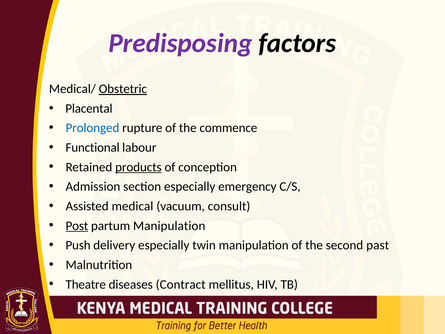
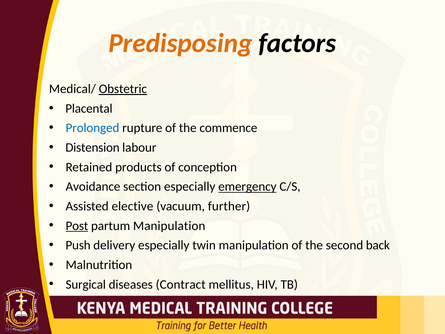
Predisposing colour: purple -> orange (180, 43)
Functional: Functional -> Distension (93, 147)
products underline: present -> none (138, 167)
Admission: Admission -> Avoidance (93, 187)
emergency underline: none -> present (247, 187)
medical: medical -> elective (132, 206)
consult: consult -> further (229, 206)
past: past -> back (378, 245)
Theatre: Theatre -> Surgical (86, 284)
